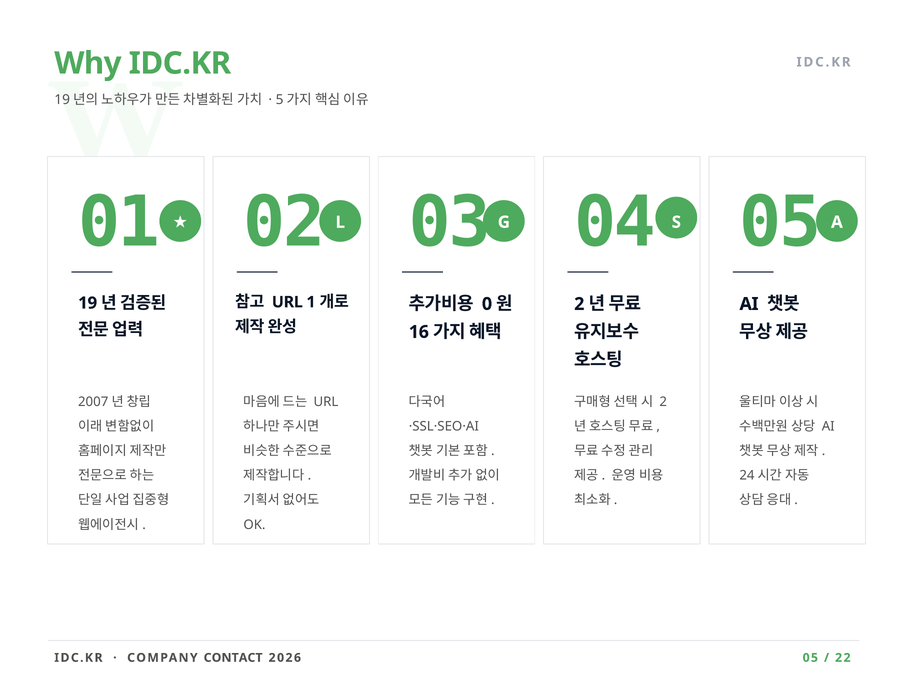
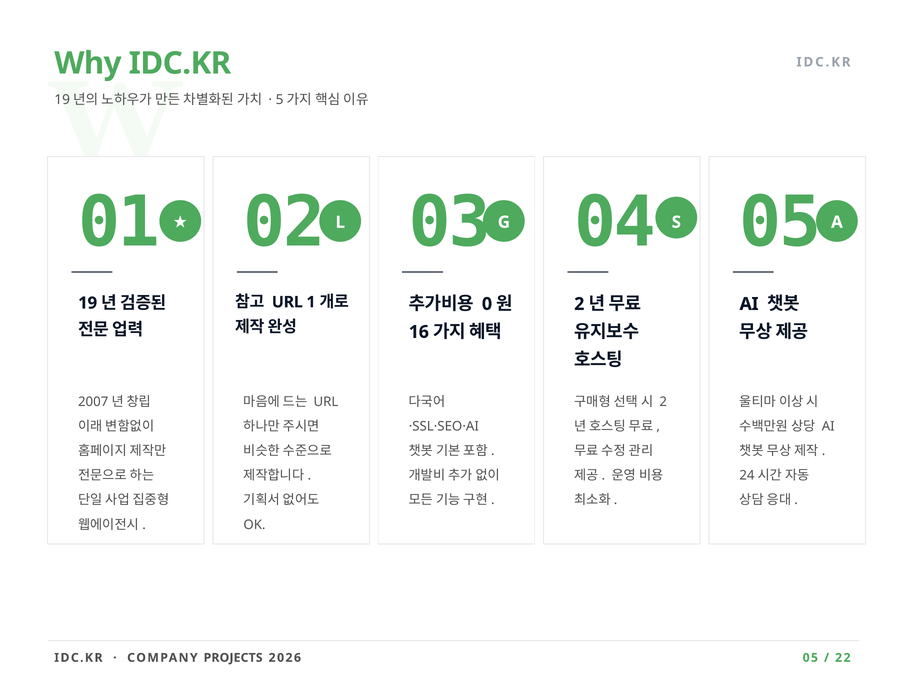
CONTACT: CONTACT -> PROJECTS (233, 658)
